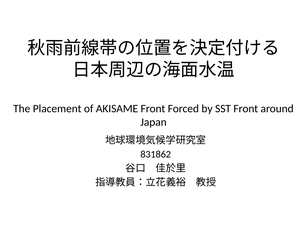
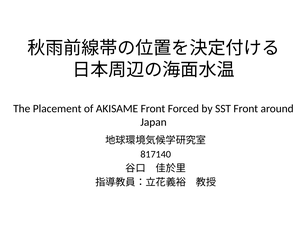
831862: 831862 -> 817140 (156, 155)
